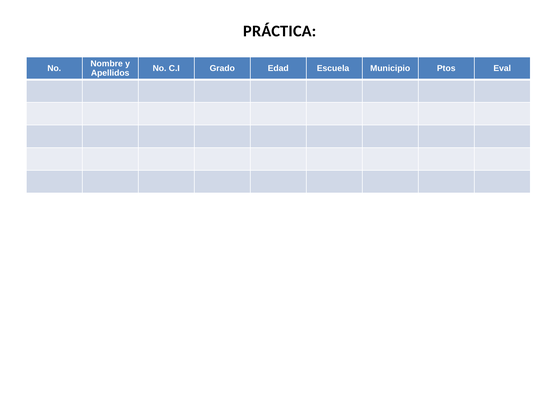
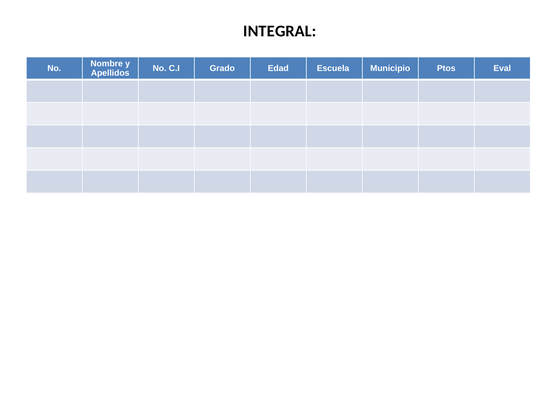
PRÁCTICA: PRÁCTICA -> INTEGRAL (280, 31)
